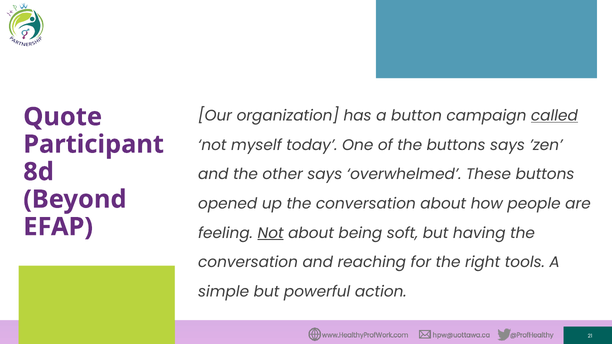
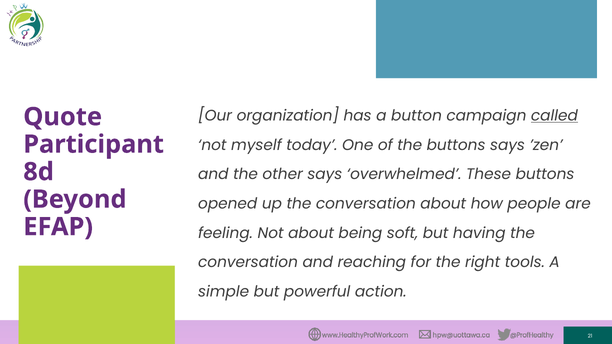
Not underline: present -> none (271, 233)
